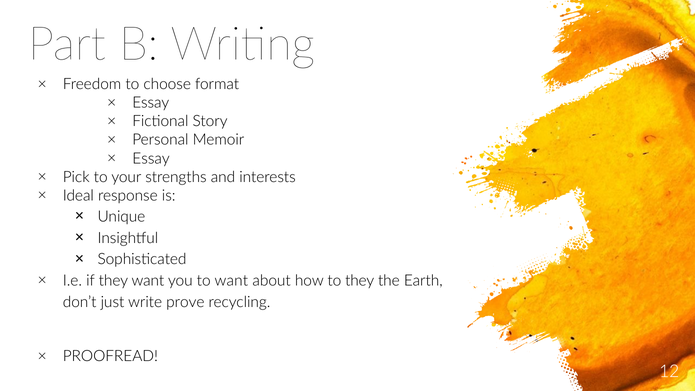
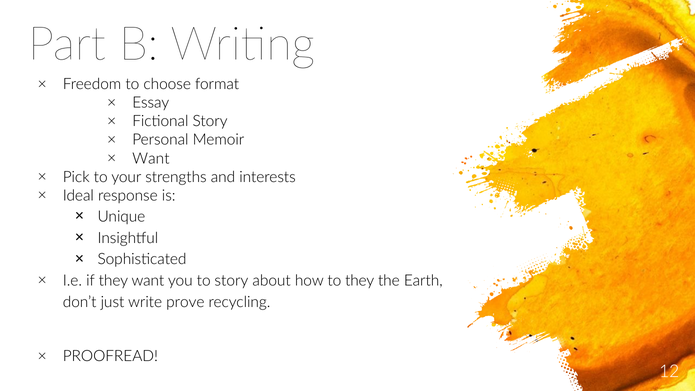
Essay: Essay -> Want (151, 158)
to want: want -> story (231, 281)
